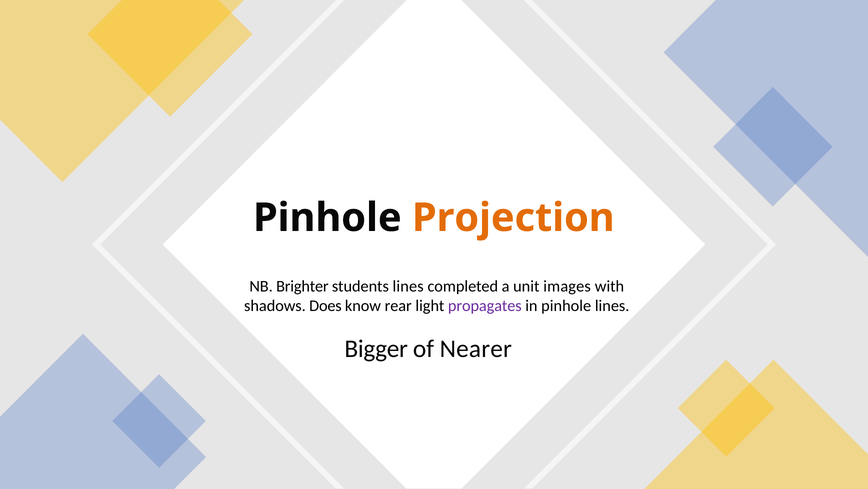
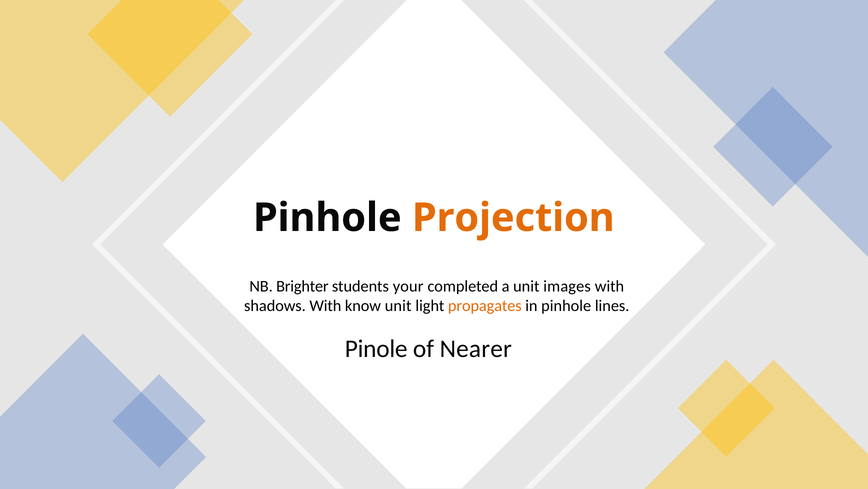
students lines: lines -> your (408, 286)
shadows Does: Does -> With (325, 306)
know rear: rear -> unit (398, 306)
propagates colour: purple -> orange (485, 306)
Bigger: Bigger -> Pinole (376, 348)
